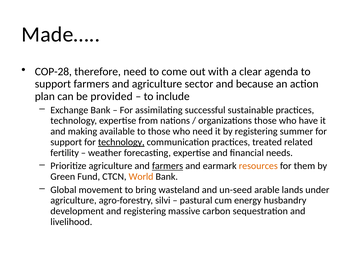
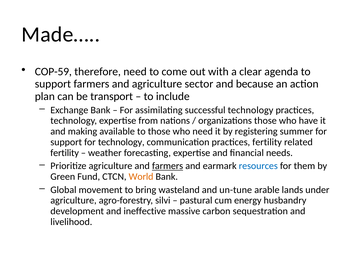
COP-28: COP-28 -> COP-59 (53, 72)
provided: provided -> transport (112, 97)
successful sustainable: sustainable -> technology (251, 110)
technology underline: present -> none (121, 142)
practices treated: treated -> fertility (267, 142)
resources colour: orange -> blue (258, 166)
un-seed: un-seed -> un-tune (236, 190)
and registering: registering -> ineffective (145, 212)
